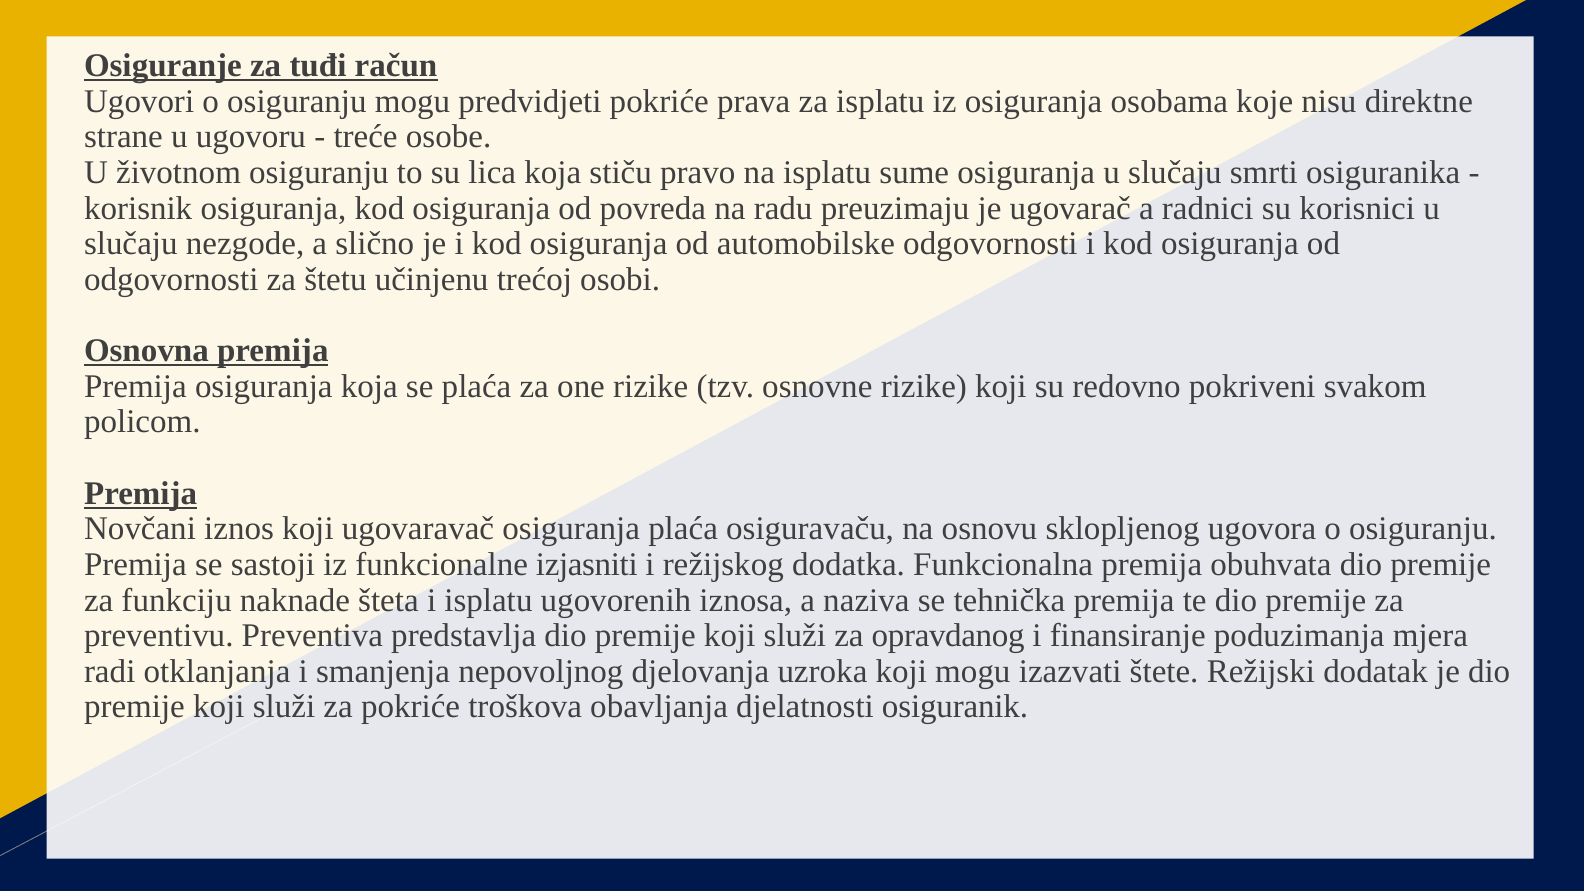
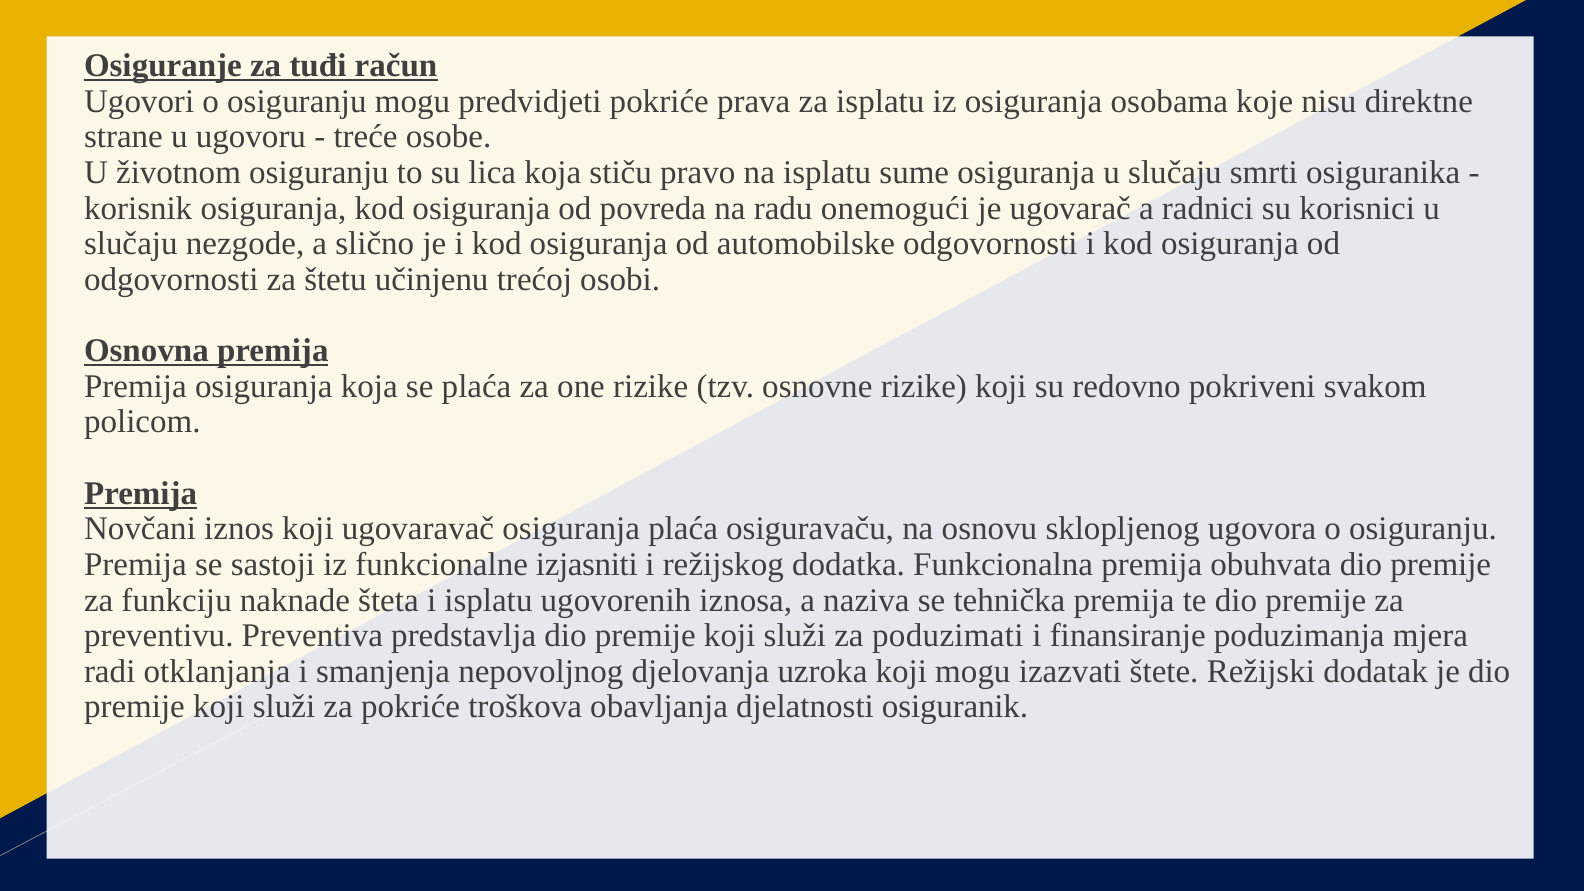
preuzimaju: preuzimaju -> onemogući (895, 208)
opravdanog: opravdanog -> poduzimati (948, 636)
